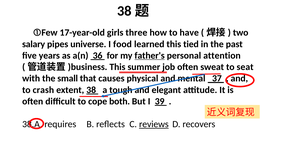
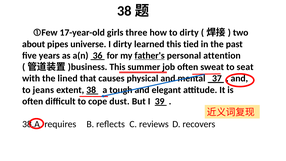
to have: have -> dirty (189, 33)
salary: salary -> about (34, 44)
I food: food -> dirty (122, 44)
small: small -> lined (68, 78)
crash: crash -> jeans (43, 90)
both: both -> dust (119, 101)
reviews underline: present -> none (154, 124)
